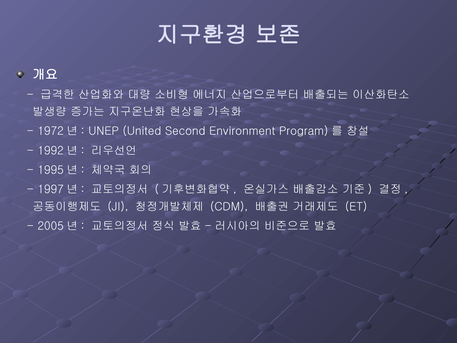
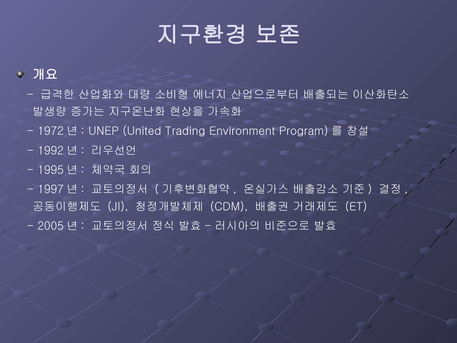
Second: Second -> Trading (185, 131)
